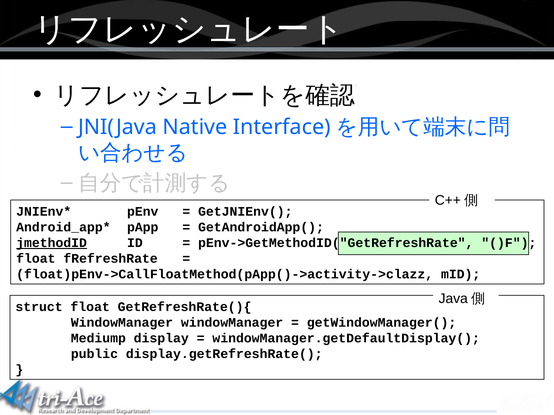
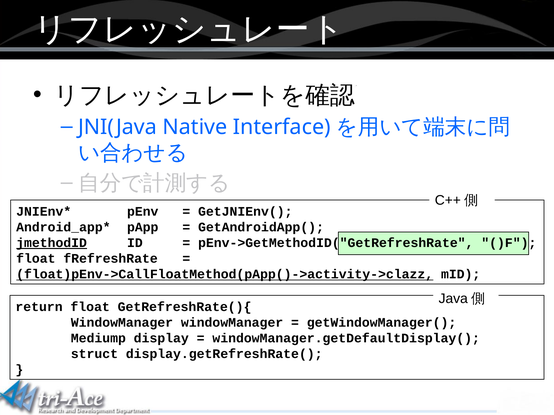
float)pEnv->CallFloatMethod(pApp()->activity->clazz underline: none -> present (225, 275)
struct: struct -> return (39, 307)
public: public -> struct (94, 354)
